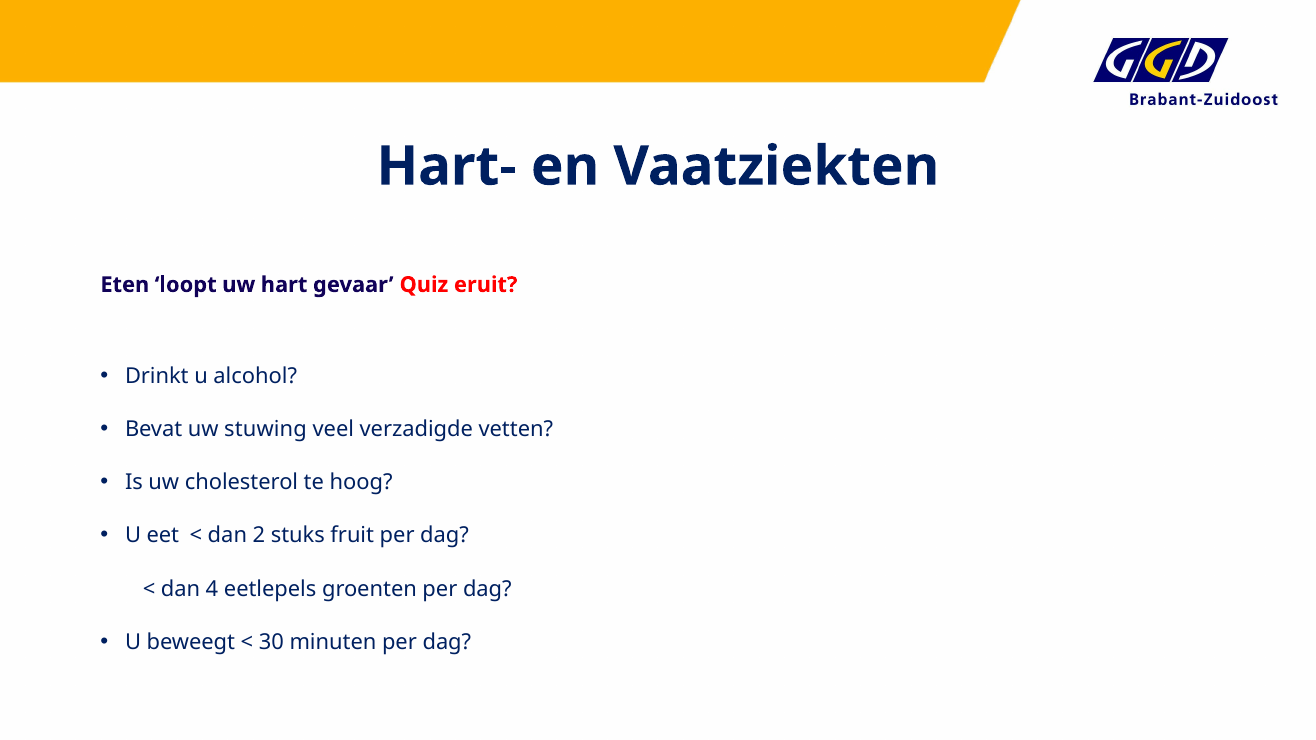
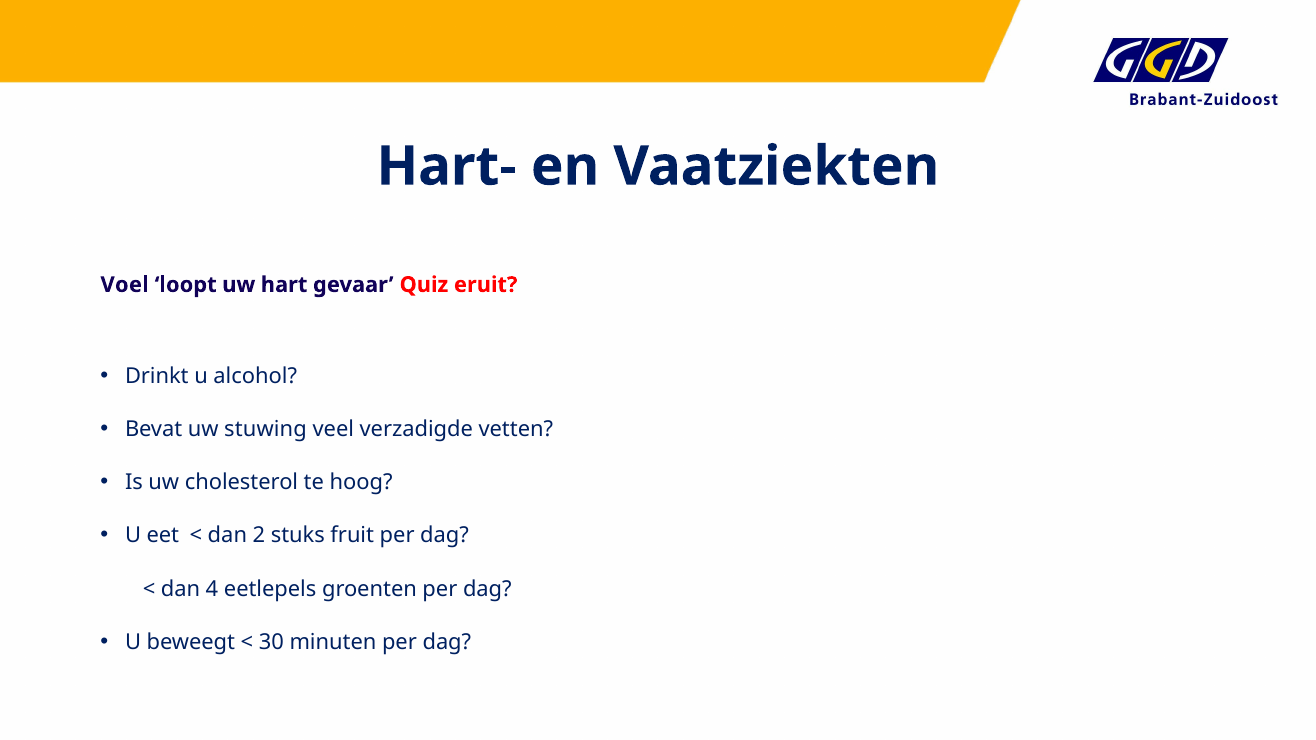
Eten: Eten -> Voel (125, 285)
